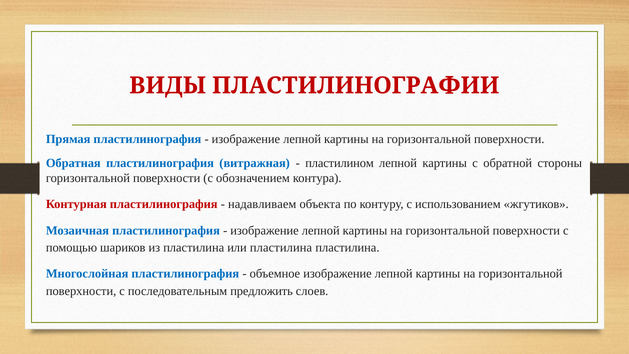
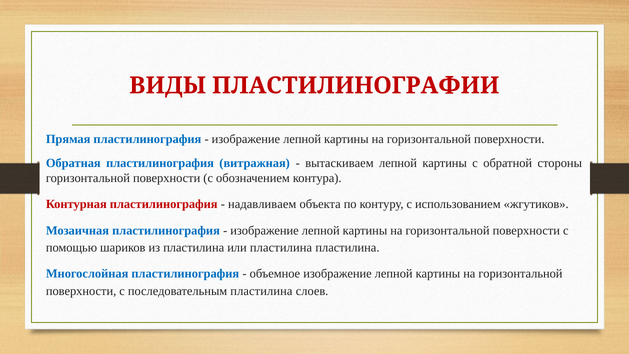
пластилином: пластилином -> вытаскиваем (339, 163)
последовательным предложить: предложить -> пластилина (261, 291)
